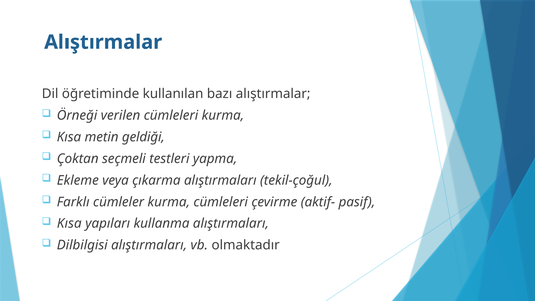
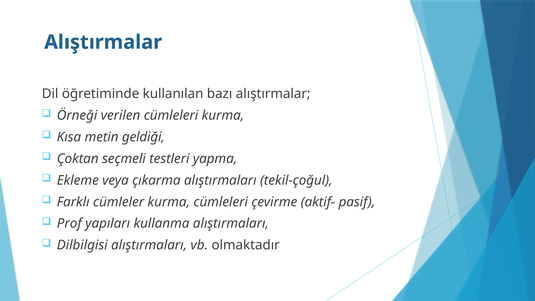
Kısa: Kısa -> Prof (69, 224)
